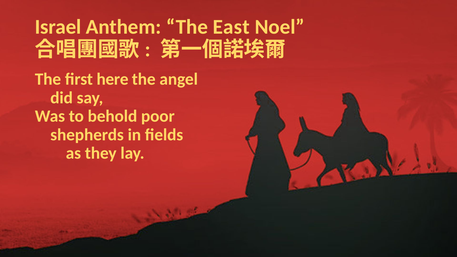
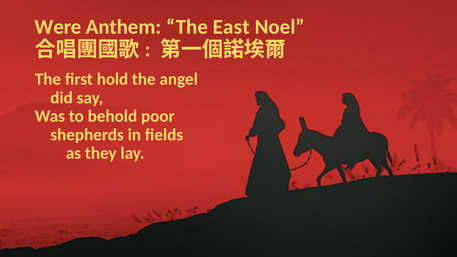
Israel: Israel -> Were (58, 27)
here: here -> hold (112, 79)
